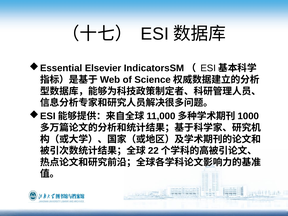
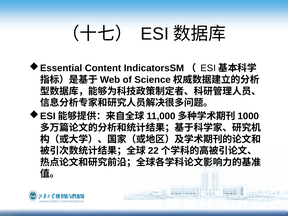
Elsevier: Elsevier -> Content (103, 68)
